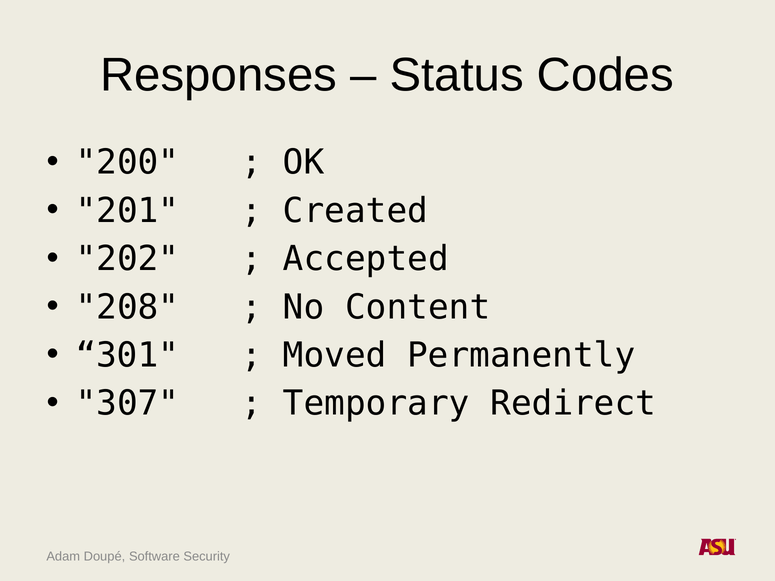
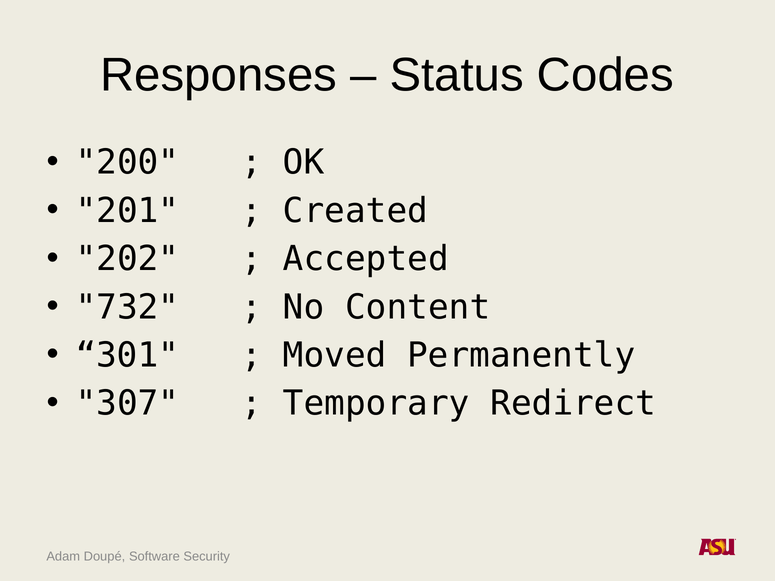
208: 208 -> 732 (127, 307)
